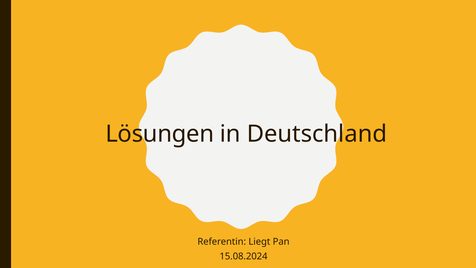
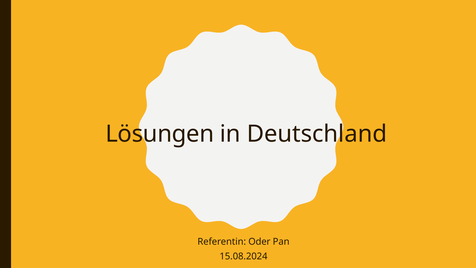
Liegt: Liegt -> Oder (259, 242)
